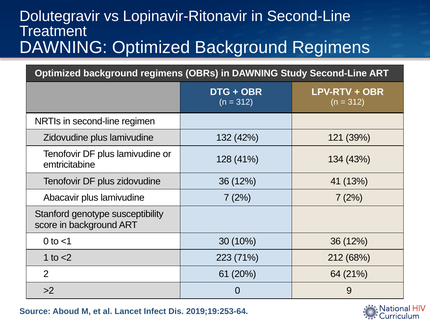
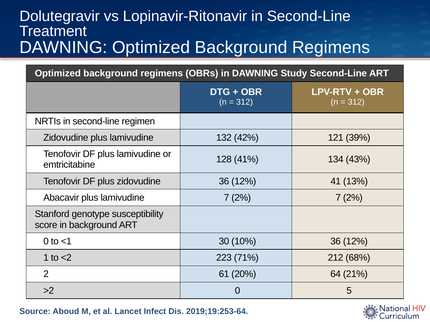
9: 9 -> 5 (349, 291)
